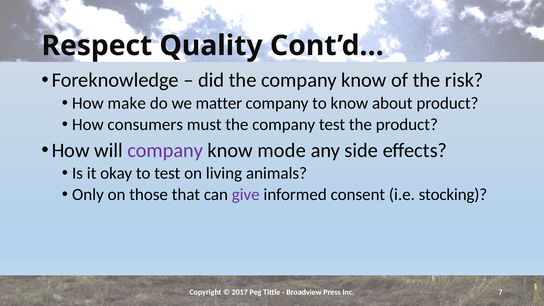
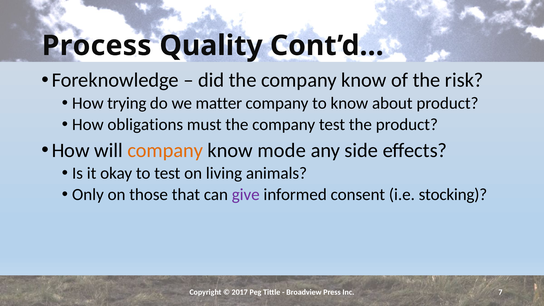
Respect: Respect -> Process (97, 46)
make: make -> trying (127, 103)
consumers: consumers -> obligations (145, 124)
company colour: purple -> orange (165, 150)
